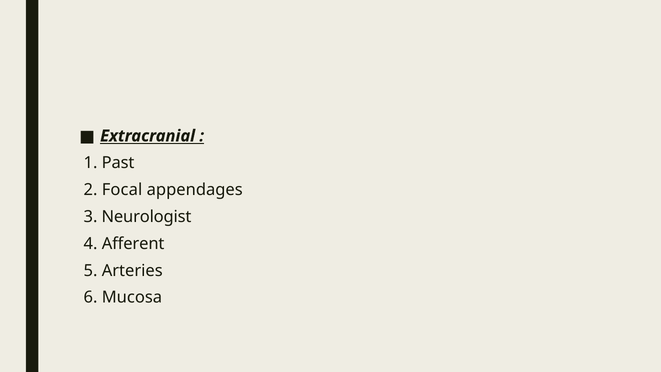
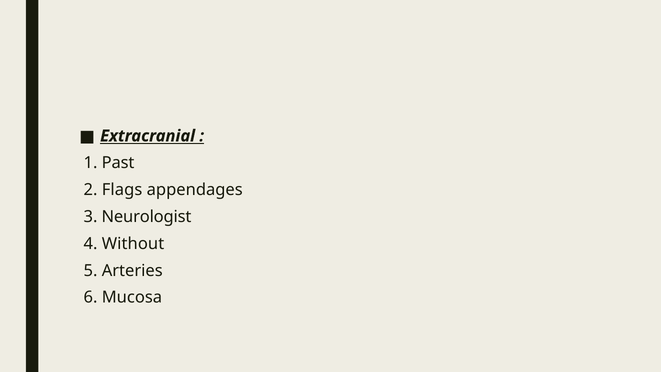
Focal: Focal -> Flags (122, 190)
Afferent: Afferent -> Without (133, 244)
